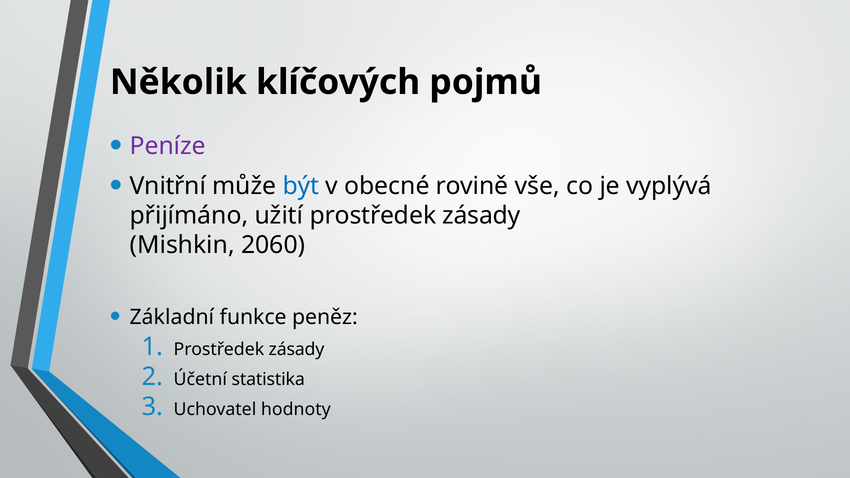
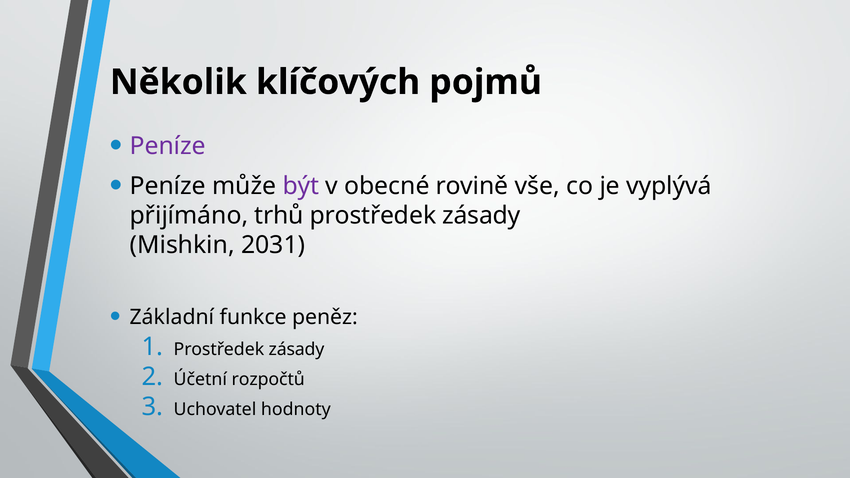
Vnitřní: Vnitřní -> Peníze (168, 186)
být colour: blue -> purple (301, 186)
užití: užití -> trhů (279, 216)
2060: 2060 -> 2031 (273, 245)
statistika: statistika -> rozpočtů (268, 379)
